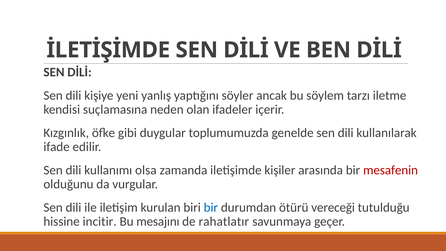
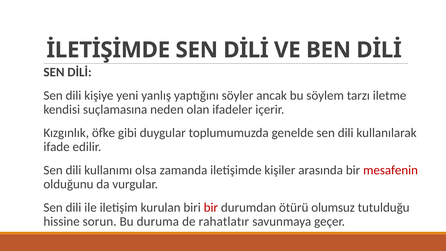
bir colour: blue -> red (211, 208)
vereceği: vereceği -> olumsuz (333, 208)
incitir: incitir -> sorun (100, 222)
mesajını: mesajını -> duruma (158, 222)
